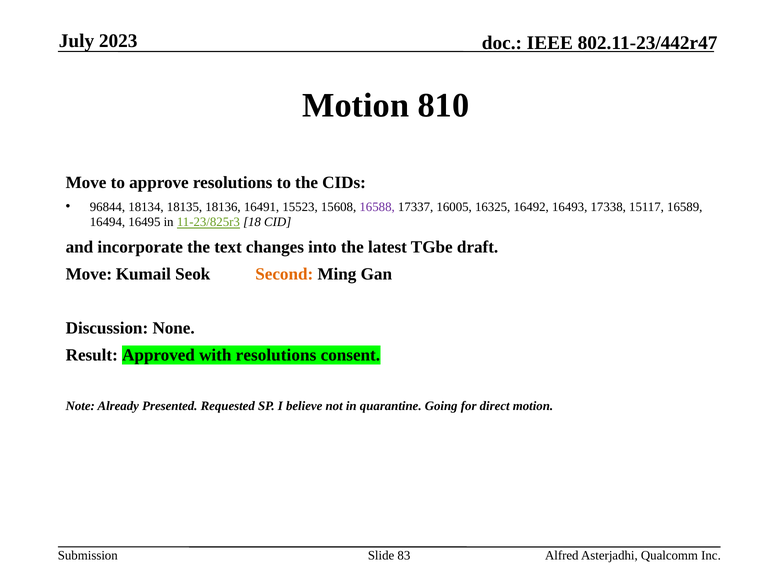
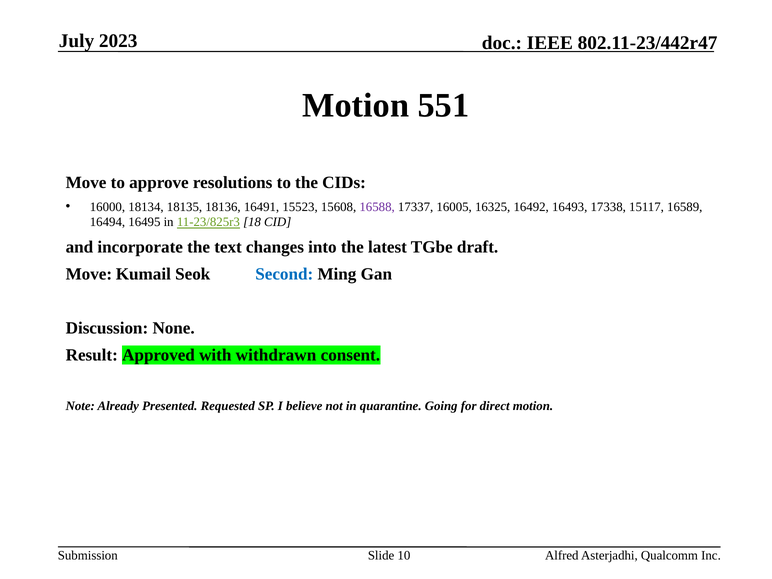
810: 810 -> 551 (443, 105)
96844: 96844 -> 16000 (107, 207)
Second colour: orange -> blue (284, 274)
with resolutions: resolutions -> withdrawn (276, 355)
83: 83 -> 10 (404, 555)
